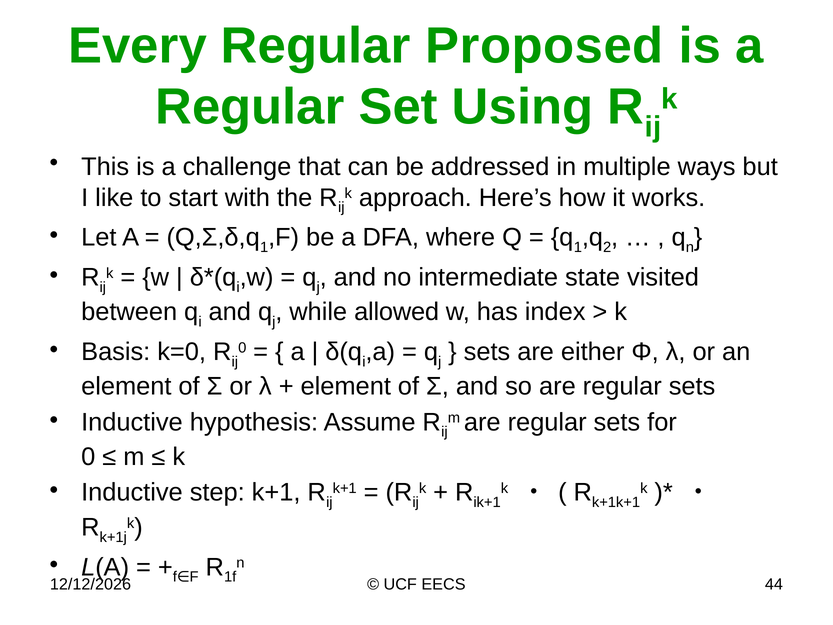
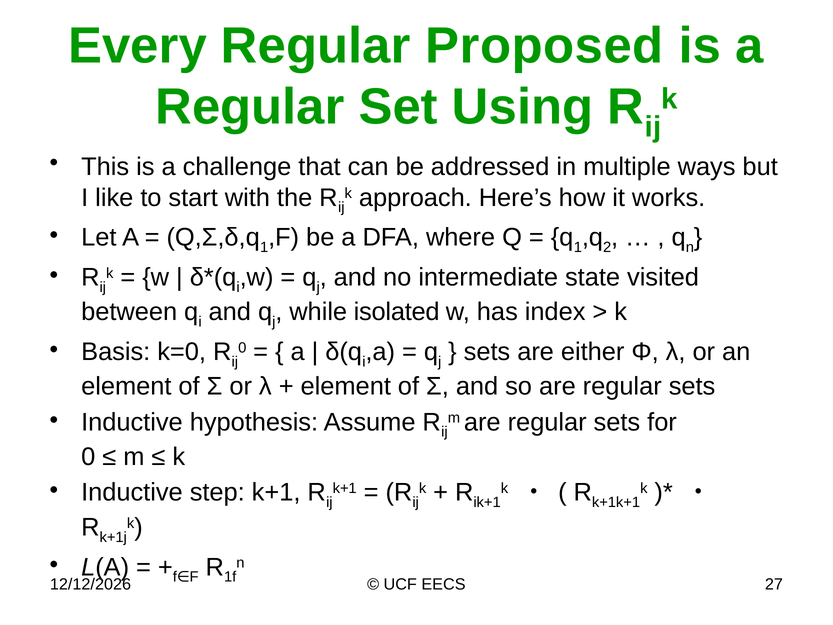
allowed: allowed -> isolated (397, 312)
44: 44 -> 27 (774, 584)
